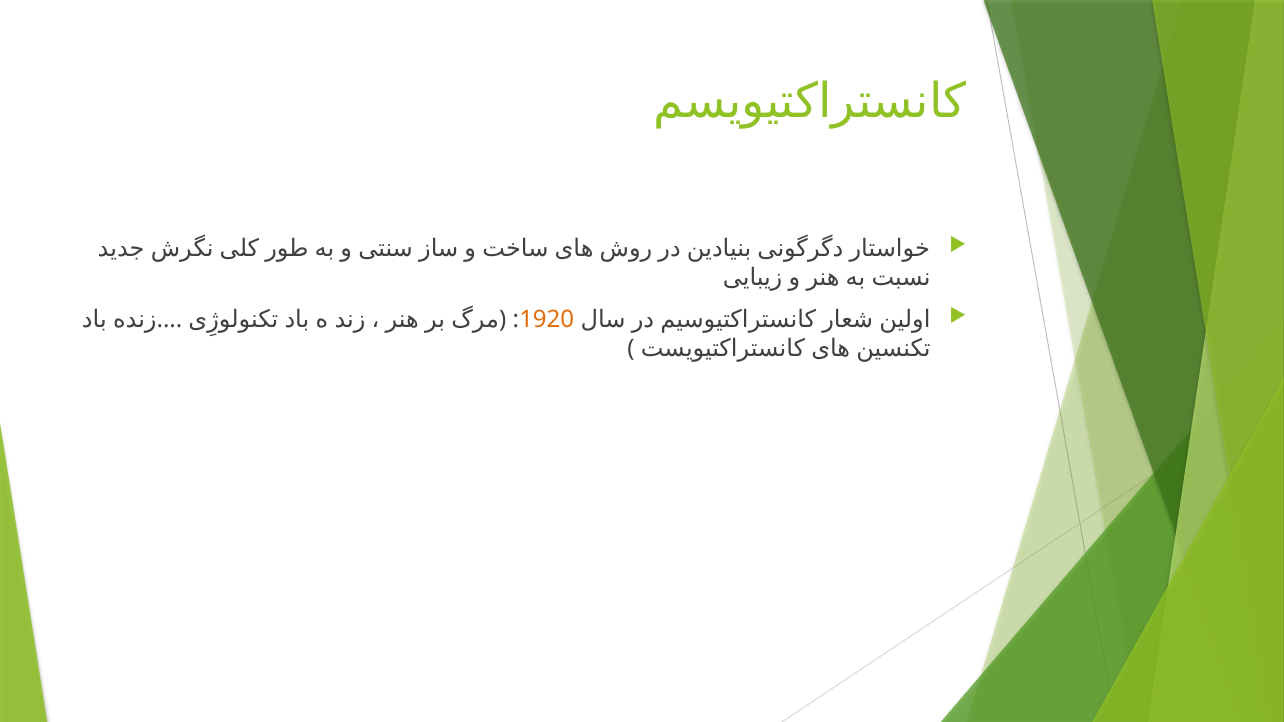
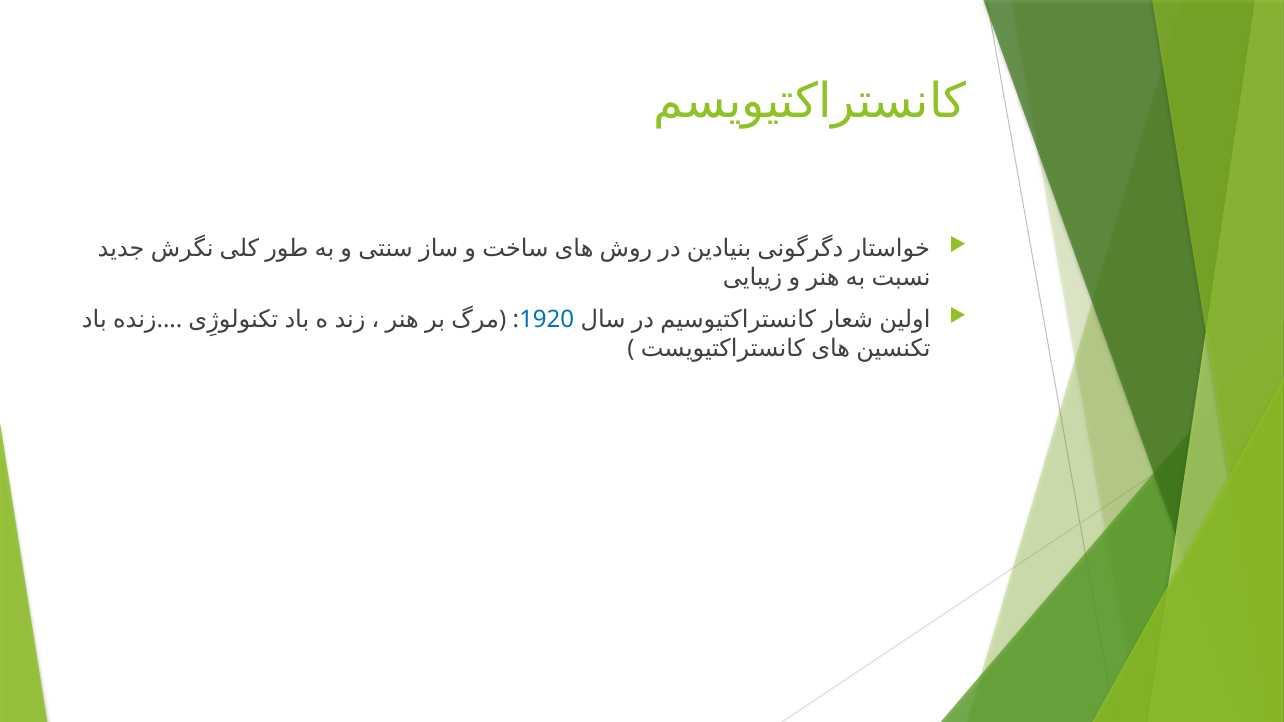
1920 colour: orange -> blue (547, 320)
